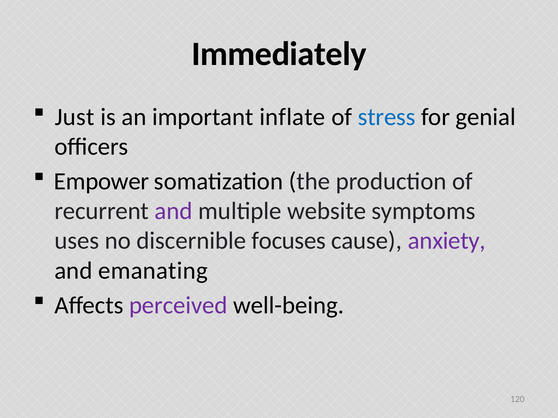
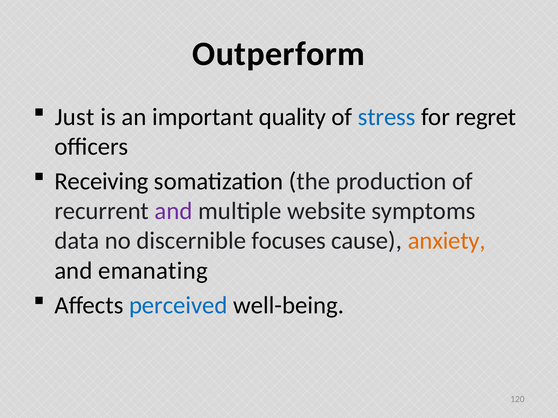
Immediately: Immediately -> Outperform (279, 54)
inflate: inflate -> quality (293, 117)
genial: genial -> regret (486, 117)
Empower: Empower -> Receiving (102, 182)
uses: uses -> data (77, 241)
anxiety colour: purple -> orange (447, 241)
perceived colour: purple -> blue (178, 306)
